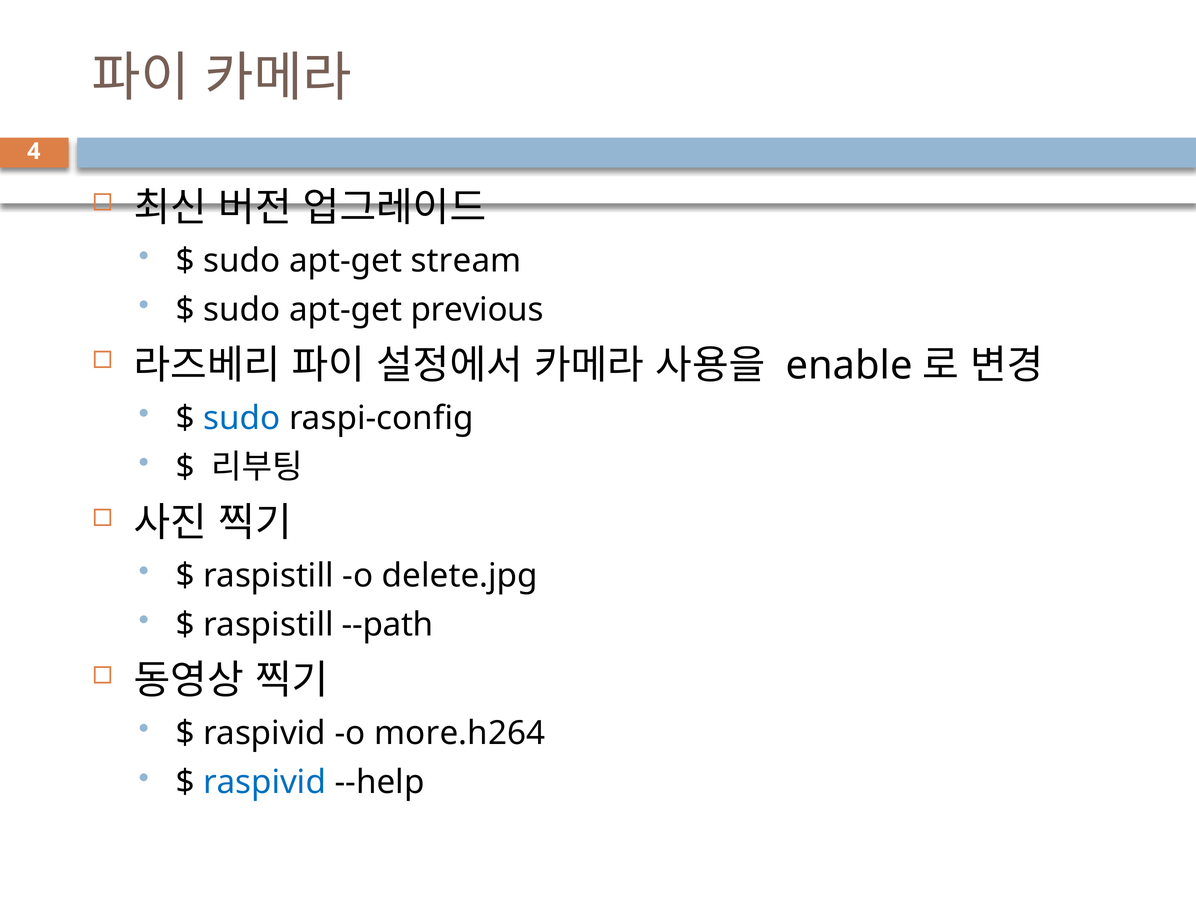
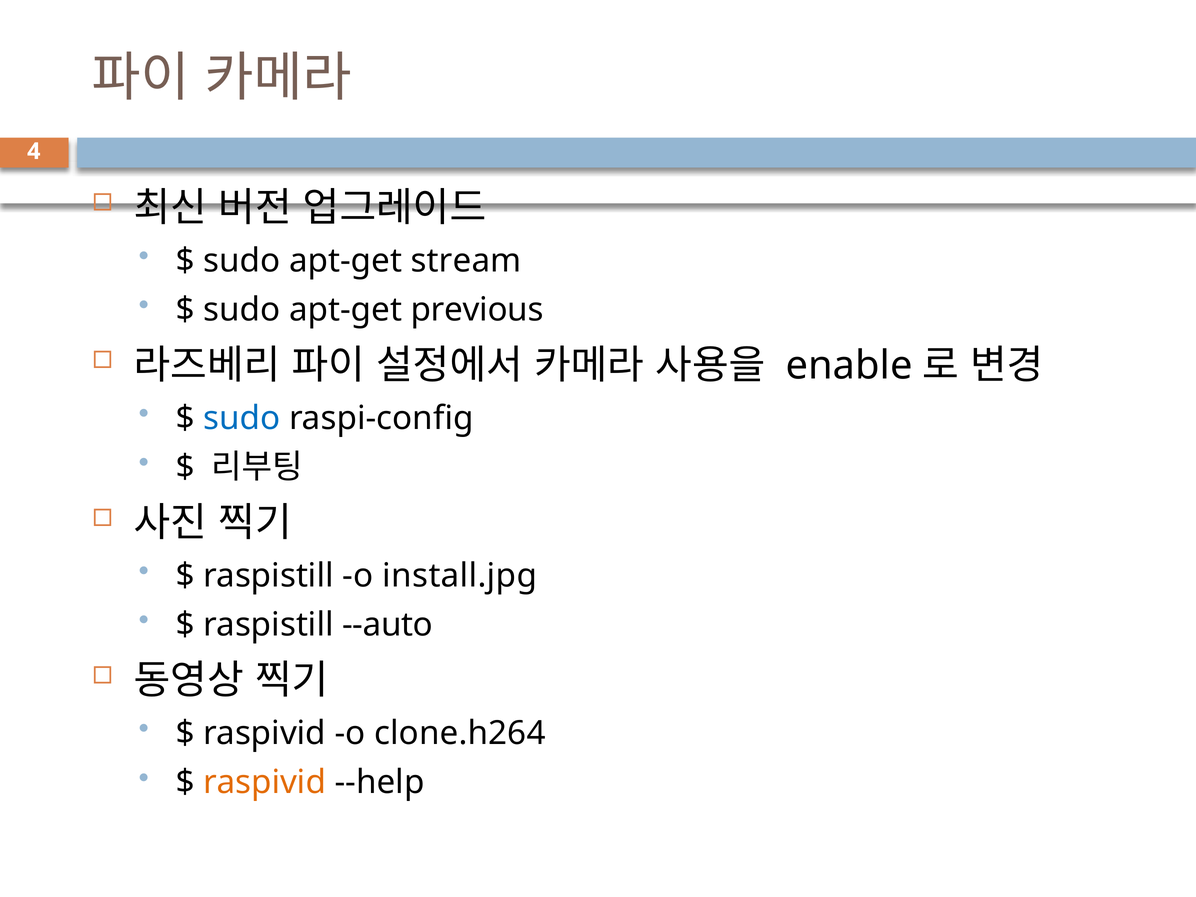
delete.jpg: delete.jpg -> install.jpg (460, 576)
--path: --path -> --auto (388, 625)
more.h264: more.h264 -> clone.h264 (460, 733)
raspivid colour: blue -> orange (265, 782)
